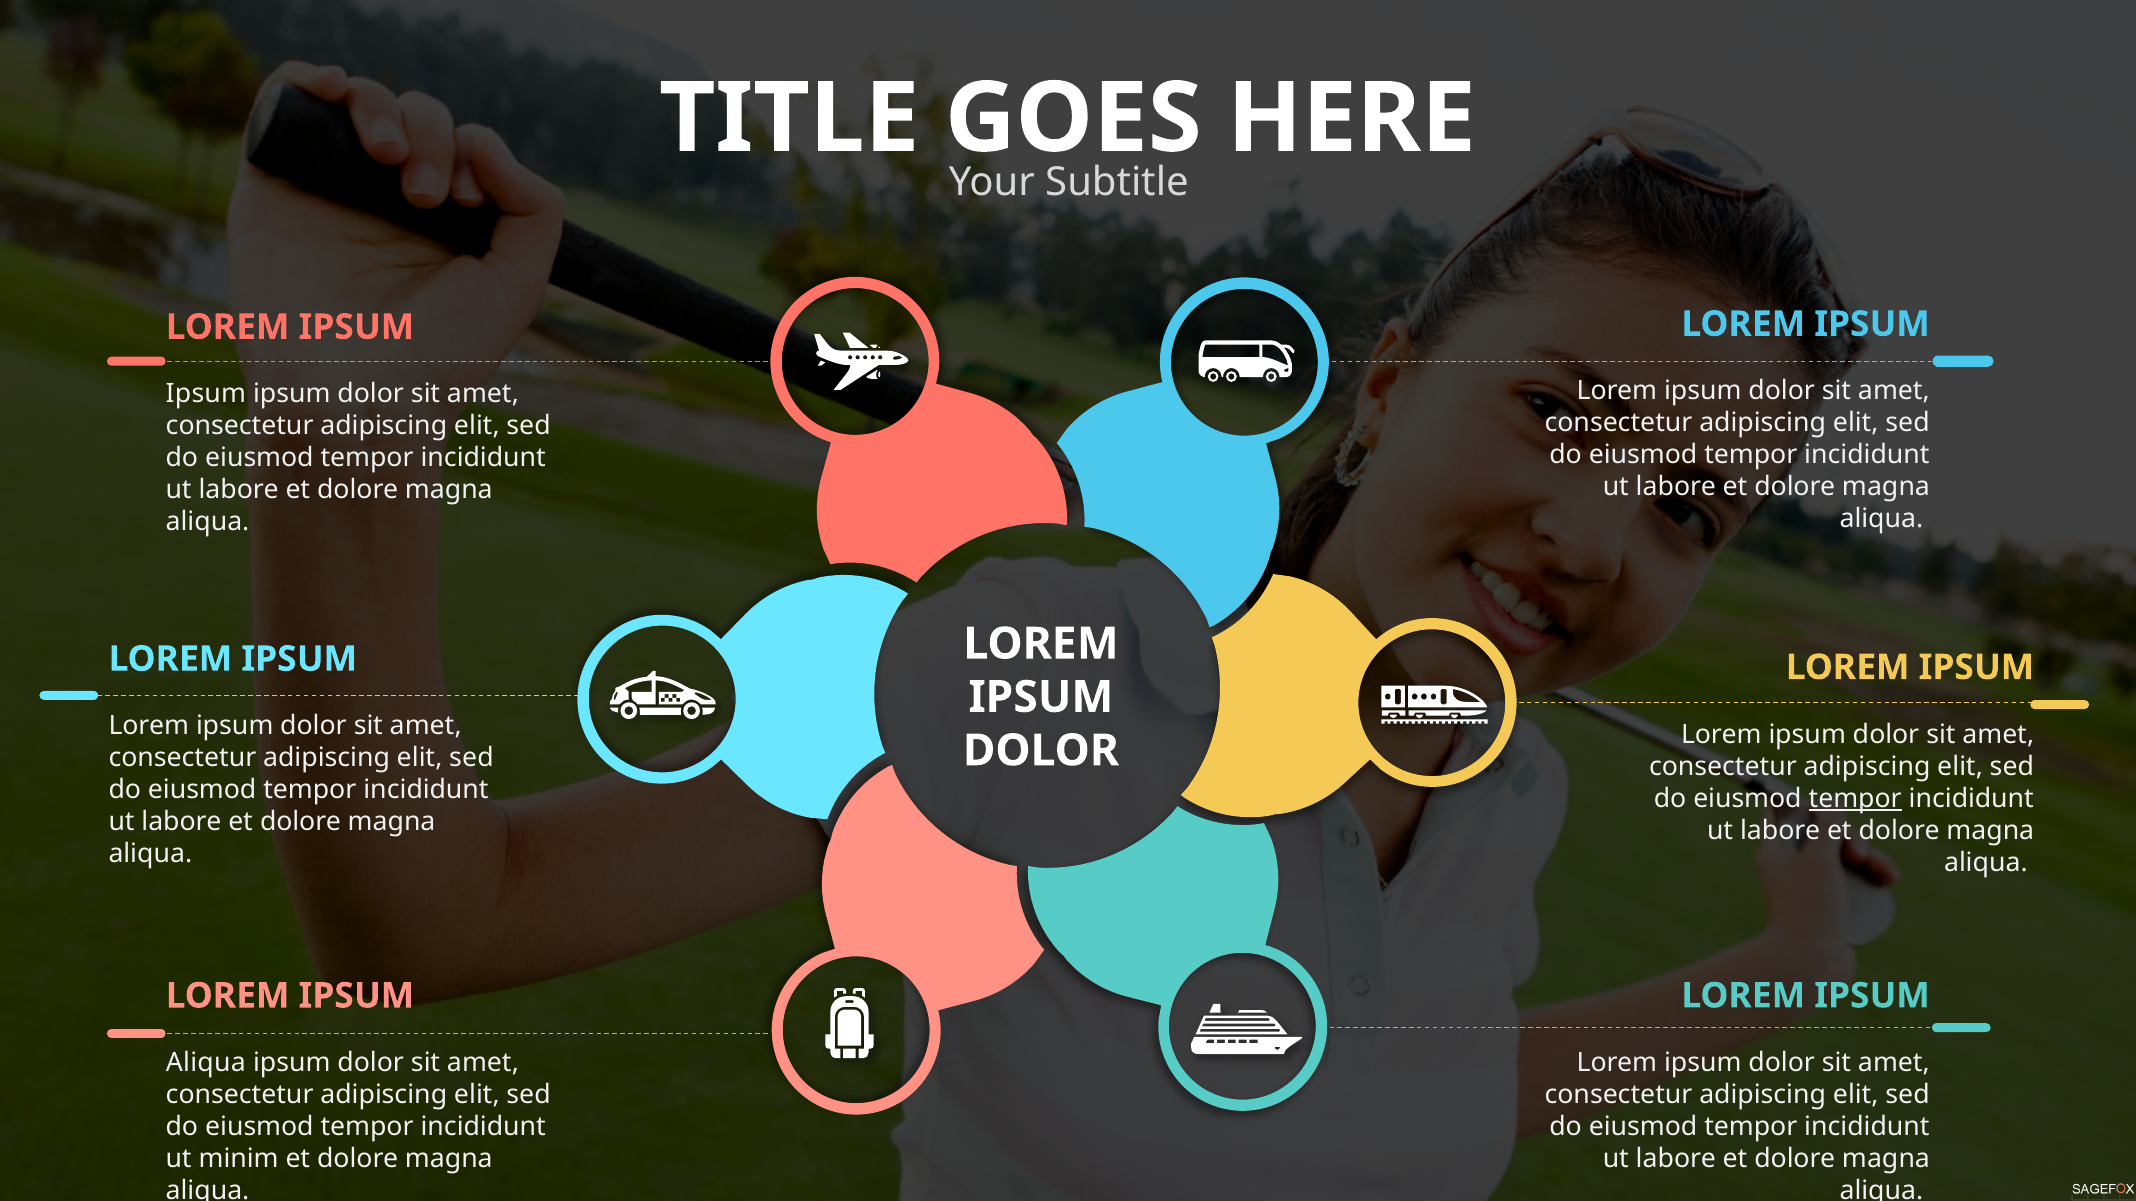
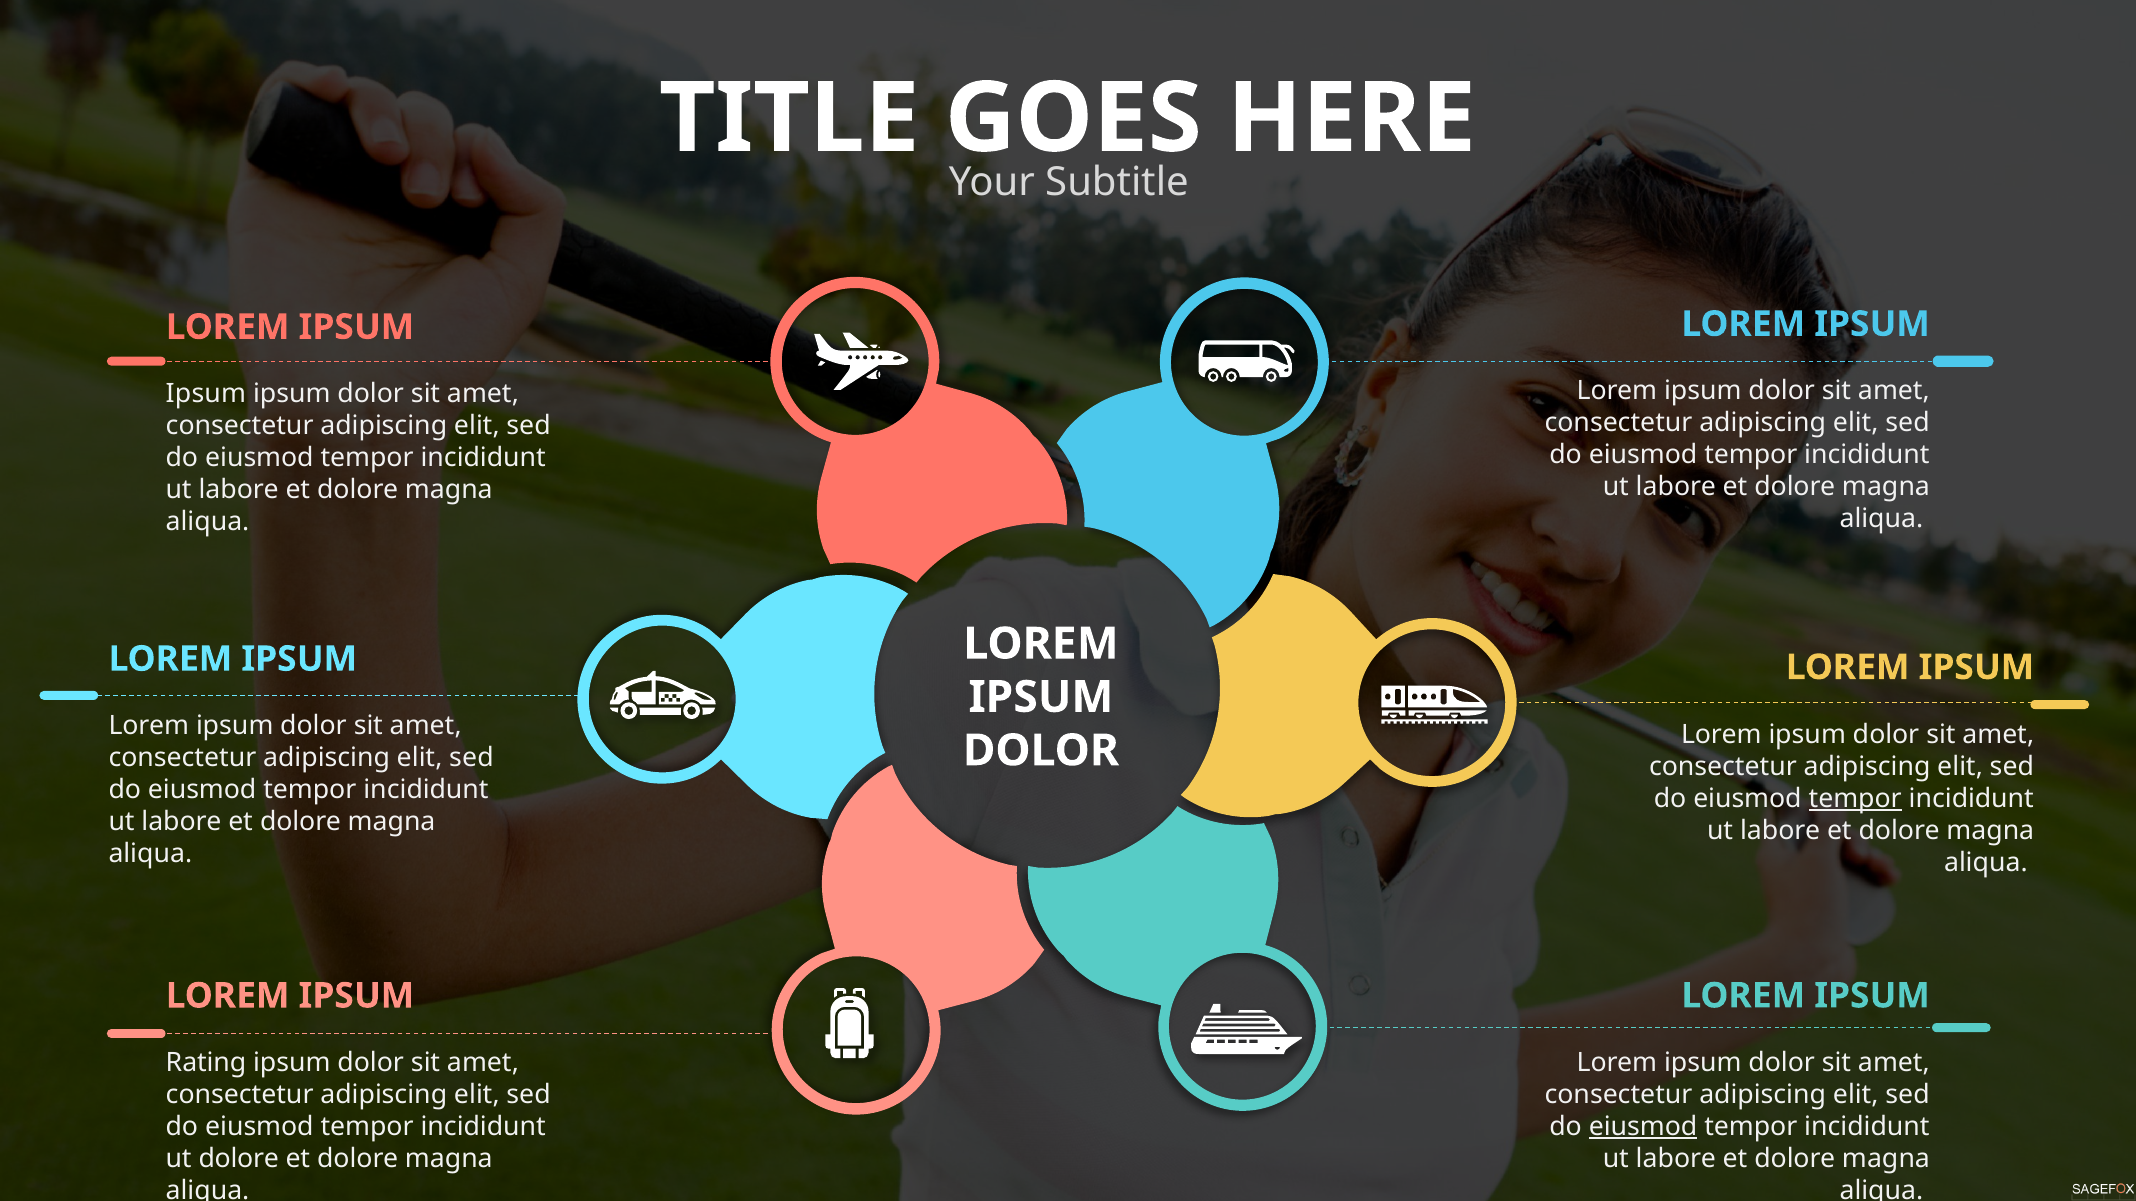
Aliqua: Aliqua -> Rating (206, 1063)
eiusmod underline: none -> present (1643, 1127)
ut minim: minim -> dolore (239, 1159)
